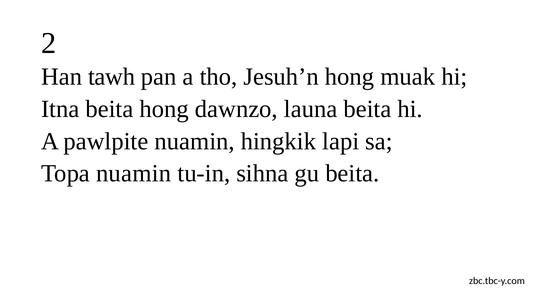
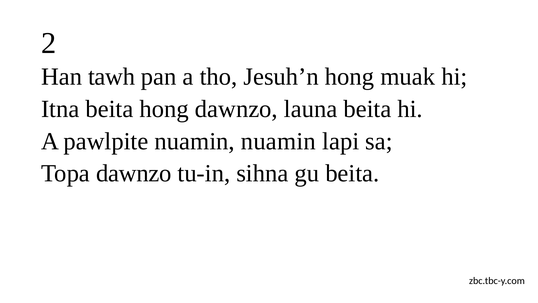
nuamin hingkik: hingkik -> nuamin (278, 141)
Topa nuamin: nuamin -> dawnzo (134, 173)
